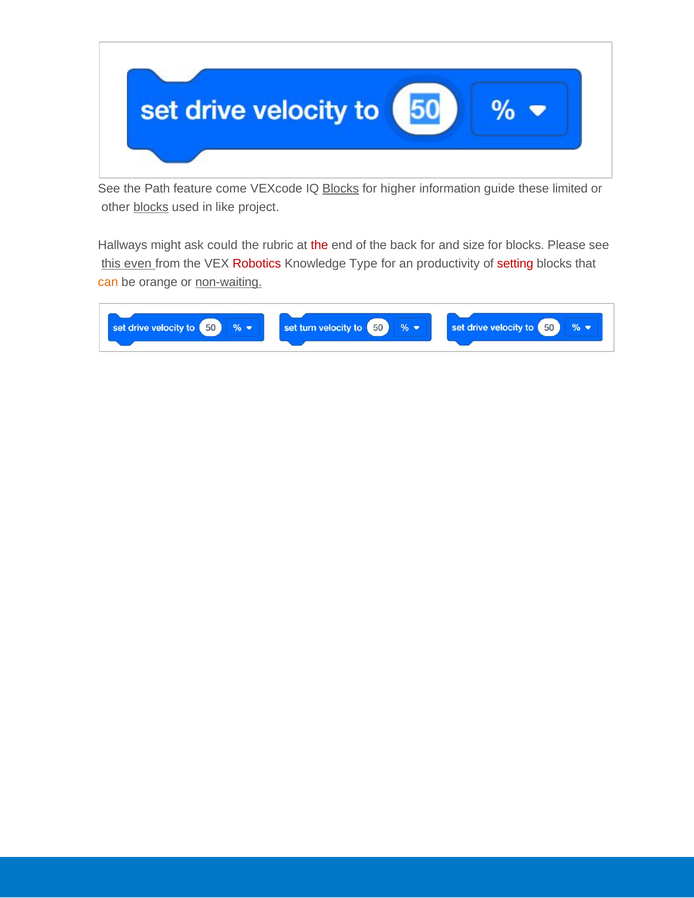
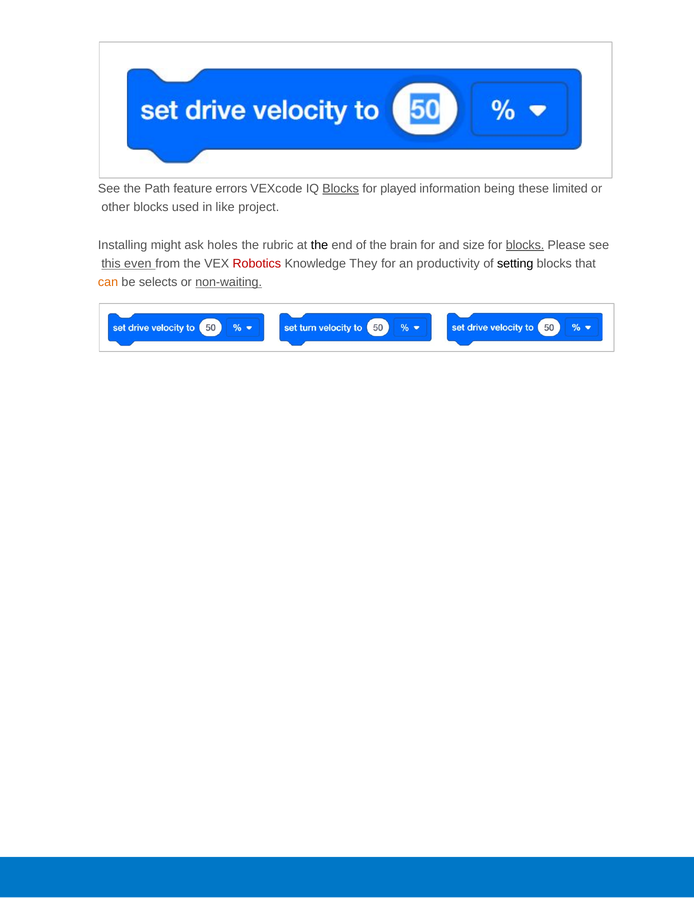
come: come -> errors (231, 189)
higher: higher -> played (398, 189)
guide: guide -> being (499, 189)
blocks underline: present -> none (151, 207)
Hallways: Hallways -> Installing (123, 245)
could: could -> holes (222, 245)
the colour: red -> black (319, 245)
back: back -> brain (404, 245)
blocks underline: none -> present (525, 245)
Type: Type -> They (363, 264)
setting colour: red -> black (515, 264)
orange: orange -> selects (158, 282)
